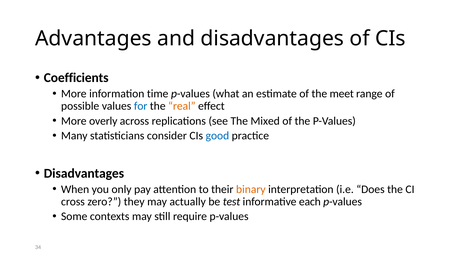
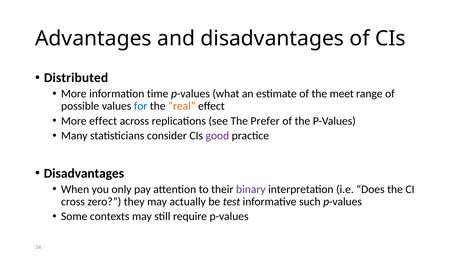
Coefficients: Coefficients -> Distributed (76, 78)
More overly: overly -> effect (103, 121)
Mixed: Mixed -> Prefer (265, 121)
good colour: blue -> purple (217, 136)
binary colour: orange -> purple (251, 189)
each: each -> such (310, 202)
